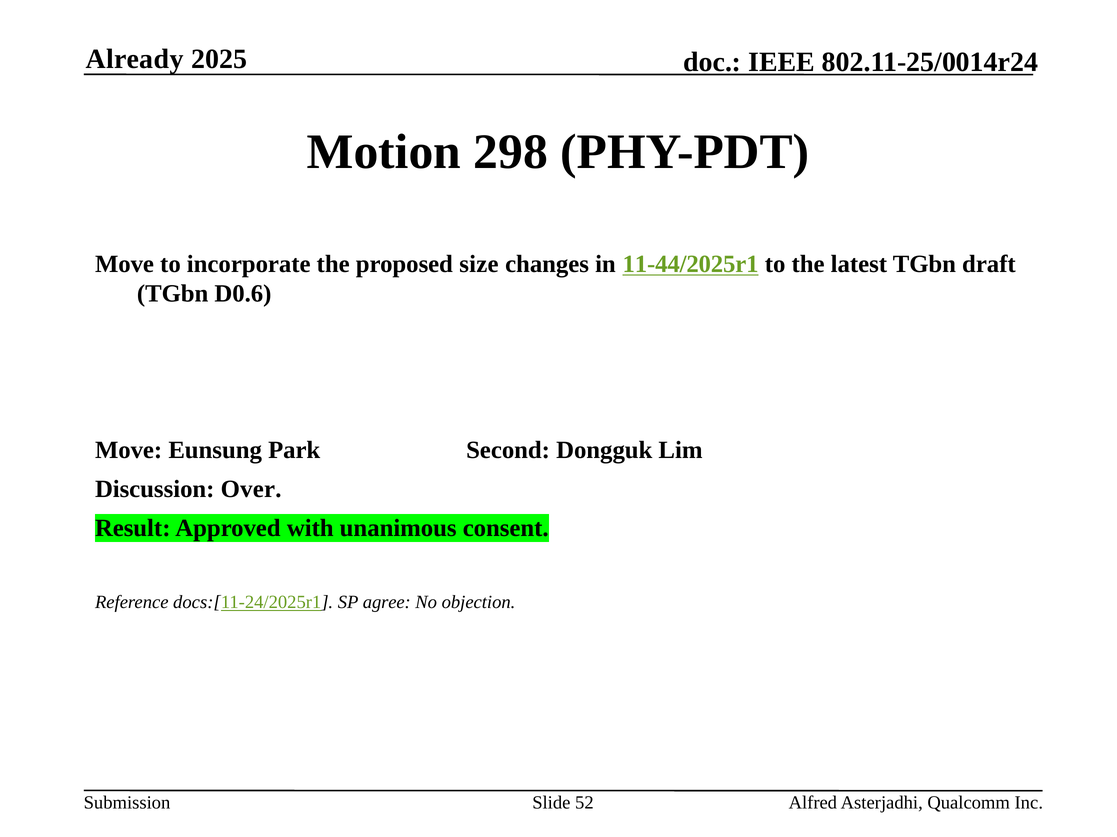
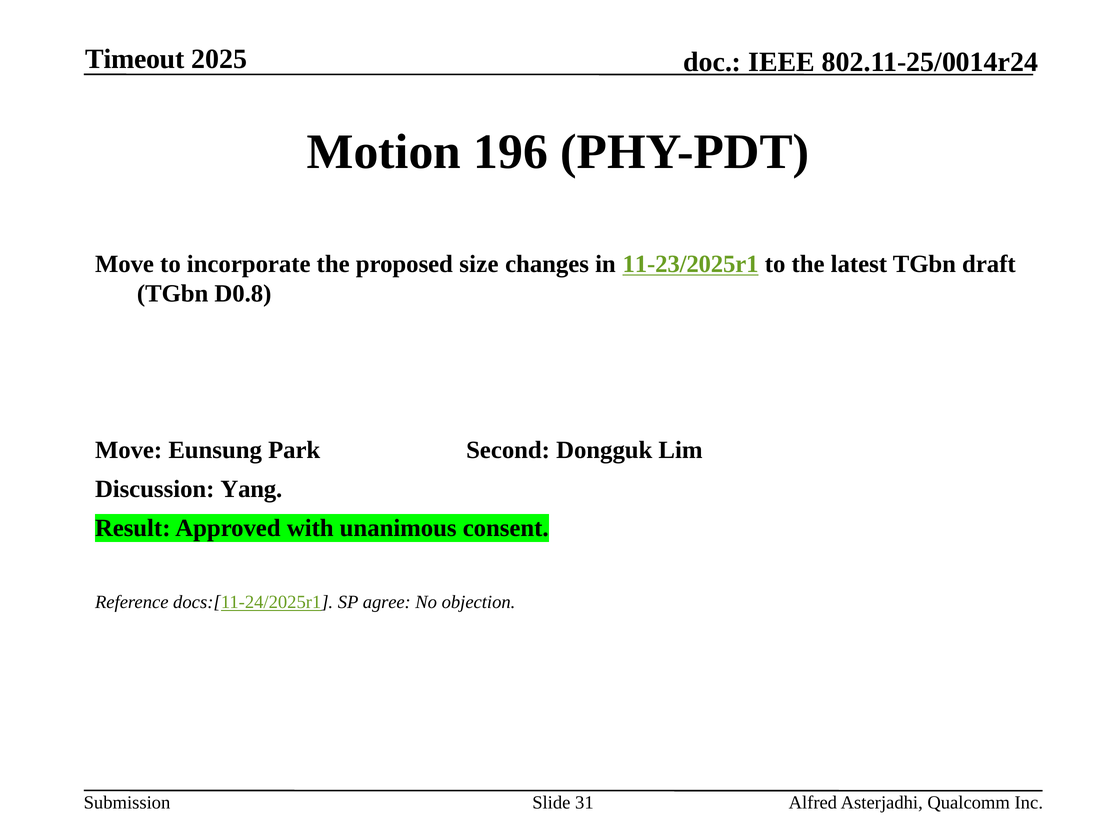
Already: Already -> Timeout (135, 59)
298: 298 -> 196 (511, 152)
11-44/2025r1: 11-44/2025r1 -> 11-23/2025r1 (691, 264)
D0.6: D0.6 -> D0.8 (243, 294)
Over: Over -> Yang (251, 489)
52: 52 -> 31 (584, 803)
